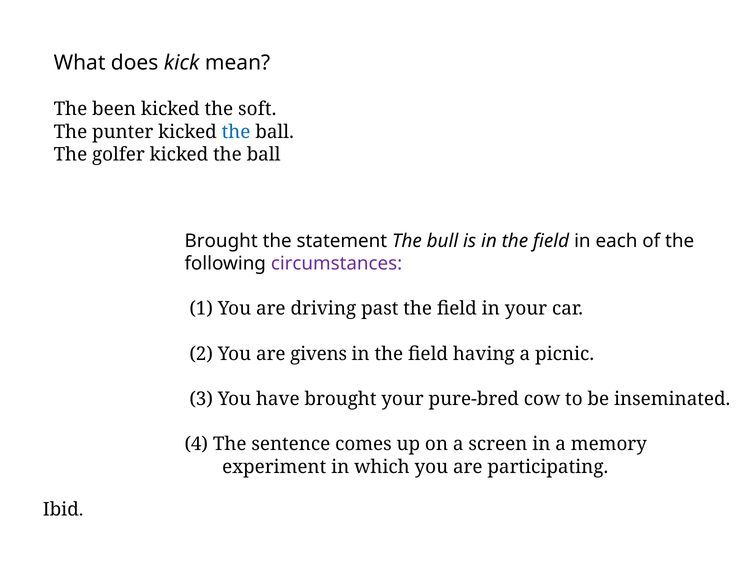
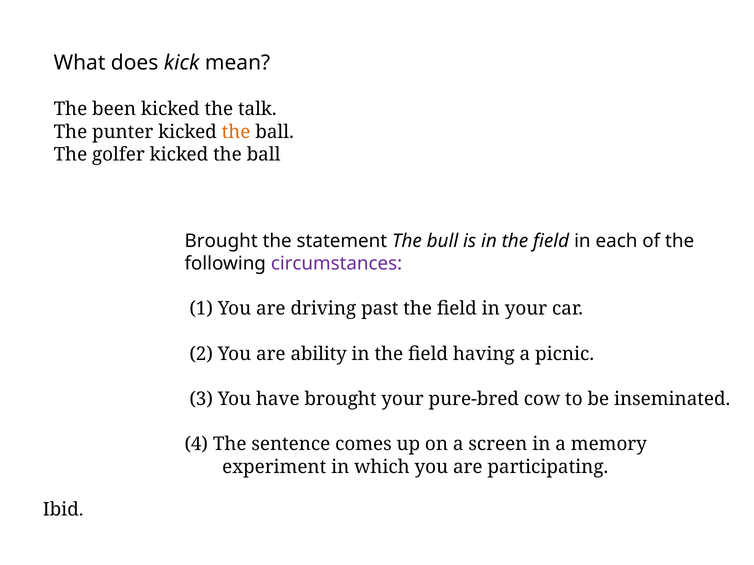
soft: soft -> talk (257, 109)
the colour: blue -> orange (236, 132)
givens: givens -> ability (319, 354)
